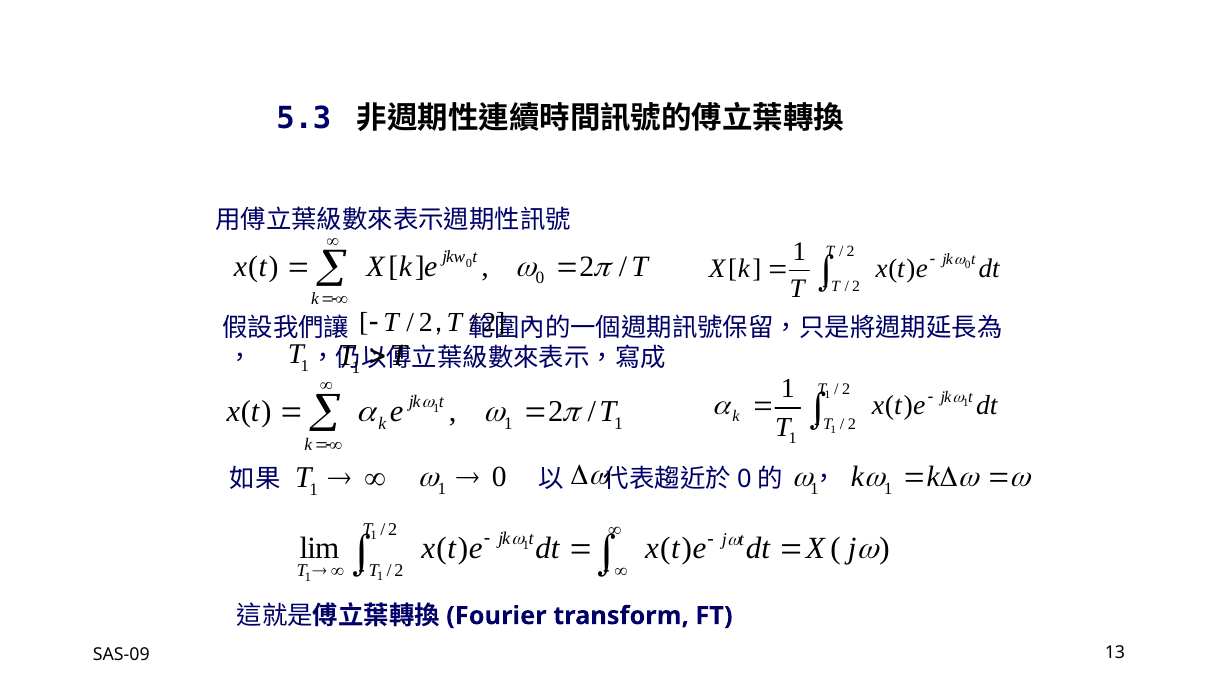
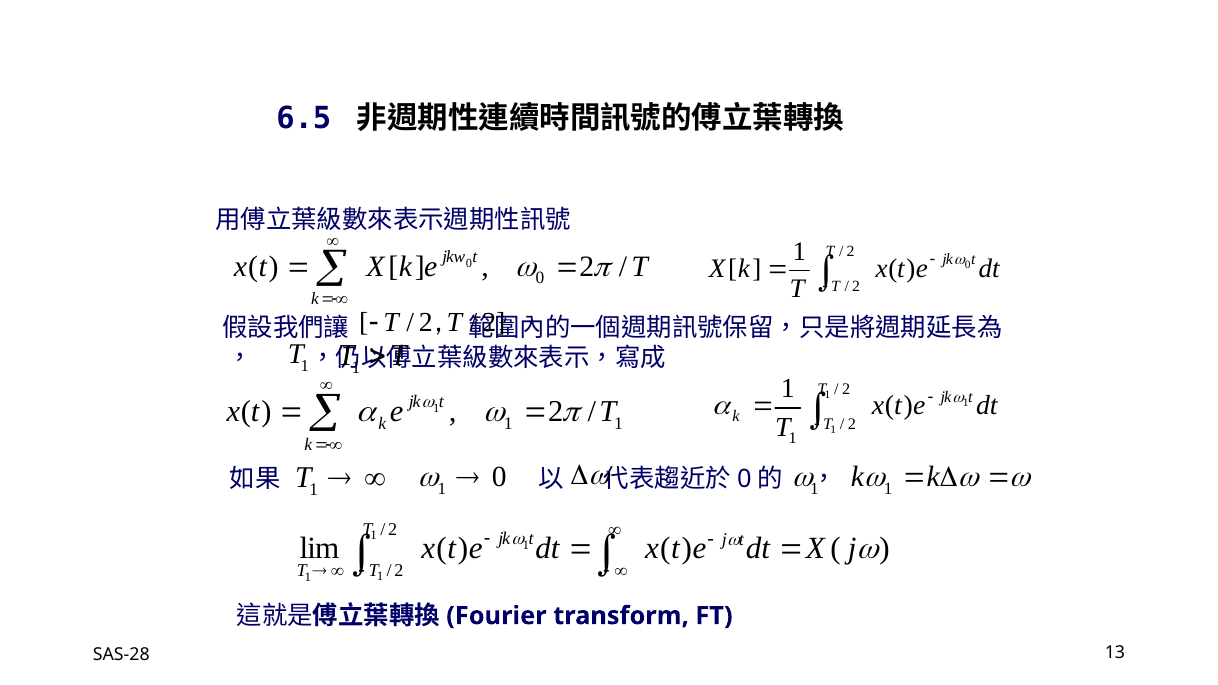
5.3: 5.3 -> 6.5 (304, 119)
SAS-09: SAS-09 -> SAS-28 (121, 654)
